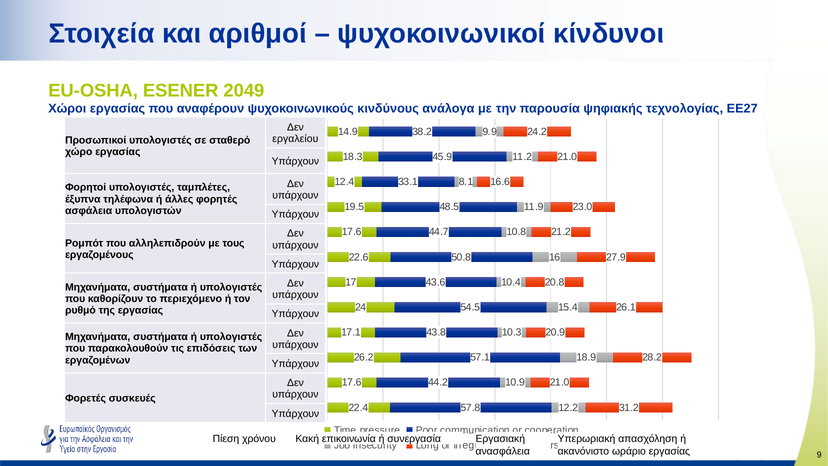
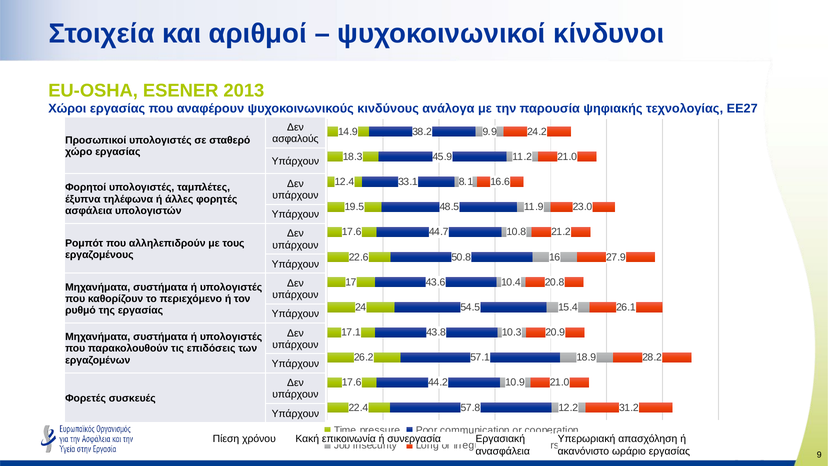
2049: 2049 -> 2013 (244, 90)
εργαλείου: εργαλείου -> ασφαλούς (295, 139)
